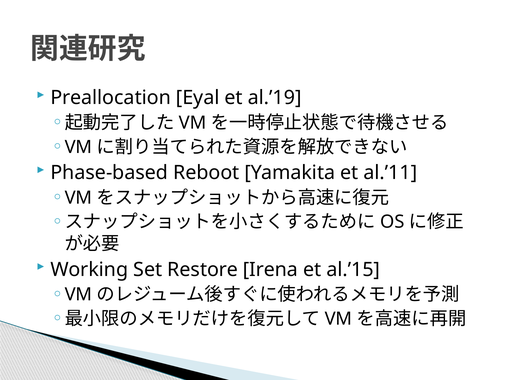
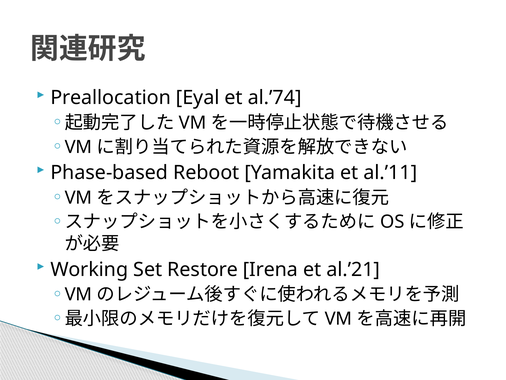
al.’19: al.’19 -> al.’74 (275, 98)
al.’15: al.’15 -> al.’21 (353, 269)
